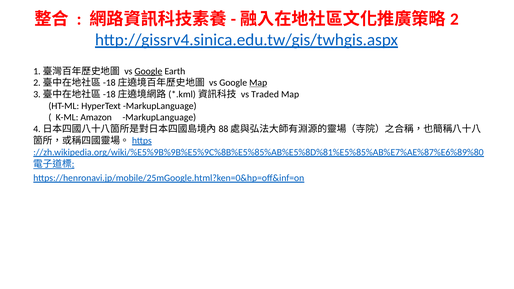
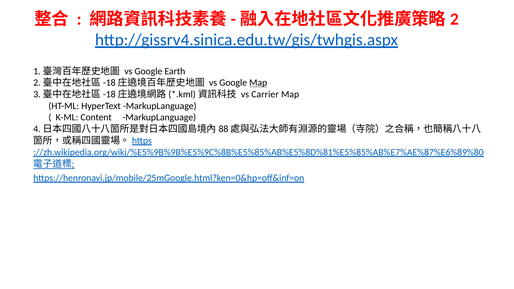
Google underline: present -> none (148, 71)
Traded: Traded -> Carrier (265, 94)
Amazon: Amazon -> Content (96, 117)
